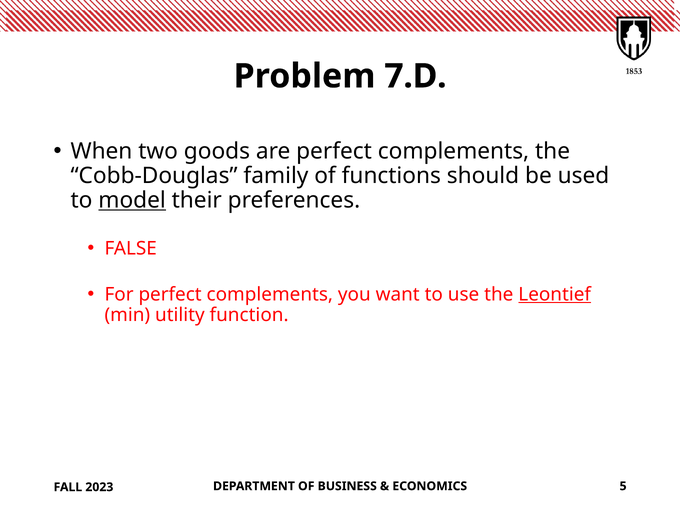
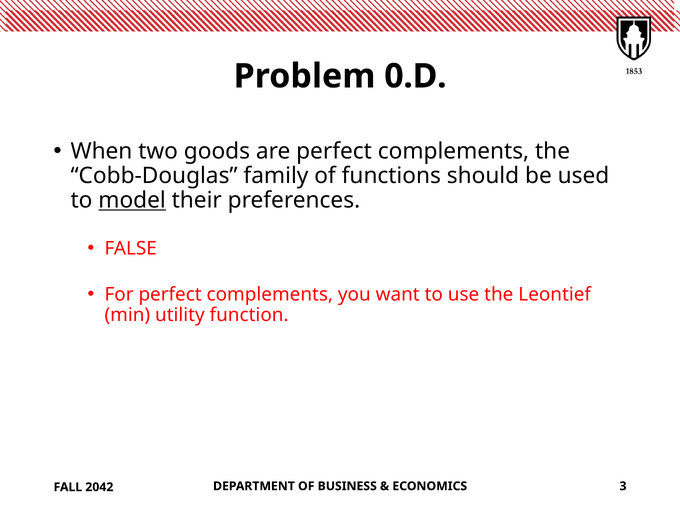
7.D: 7.D -> 0.D (415, 76)
Leontief underline: present -> none (555, 295)
5: 5 -> 3 (623, 486)
2023: 2023 -> 2042 (99, 487)
